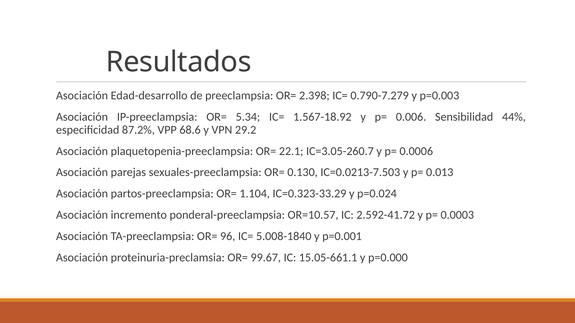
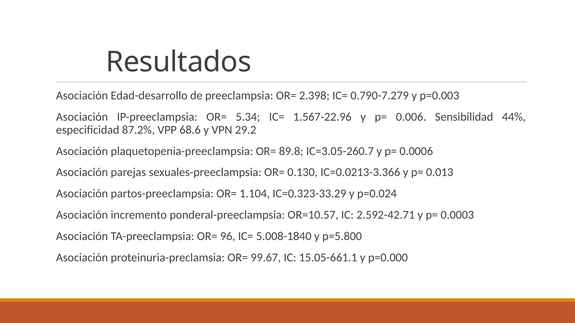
1.567-18.92: 1.567-18.92 -> 1.567-22.96 (322, 117)
22.1: 22.1 -> 89.8 (291, 151)
IC=0.0213-7.503: IC=0.0213-7.503 -> IC=0.0213-3.366 (360, 173)
2.592-41.72: 2.592-41.72 -> 2.592-42.71 (386, 215)
p=0.001: p=0.001 -> p=5.800 (342, 237)
